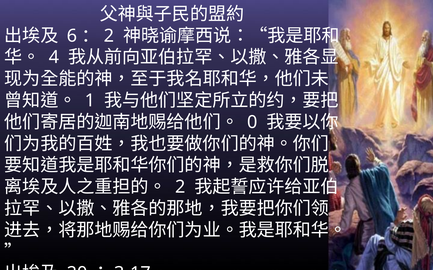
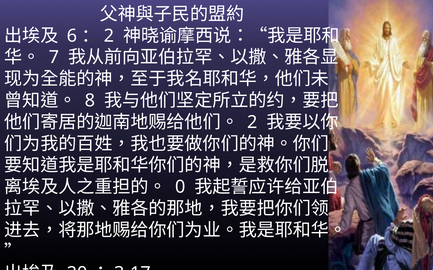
4: 4 -> 7 (54, 57)
1: 1 -> 8 (90, 101)
0: 0 -> 2 (252, 122)
2: 2 -> 0 (180, 187)
